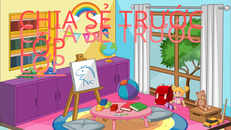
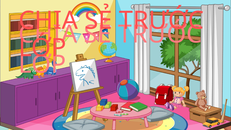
LỚP underline: present -> none (42, 64)
